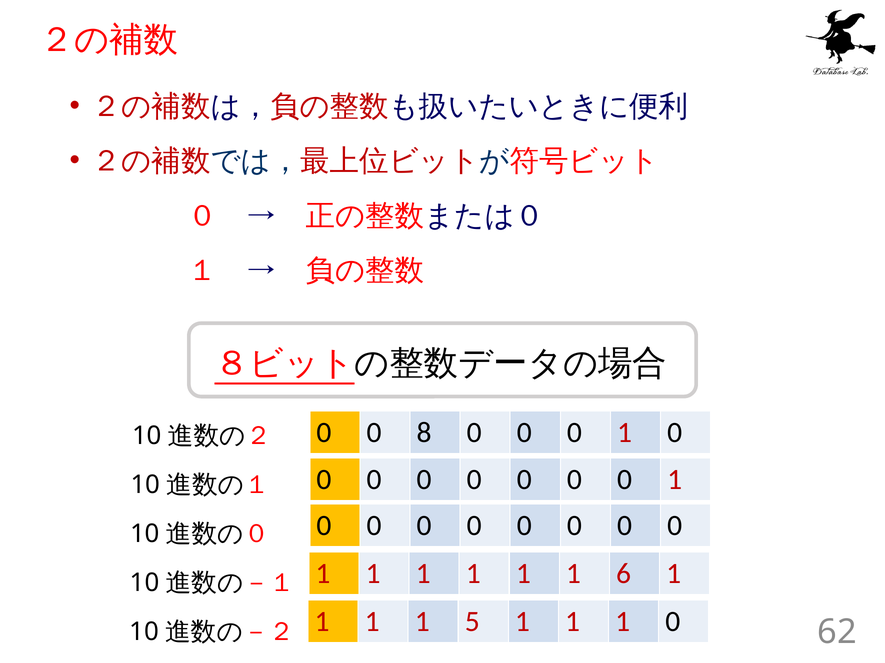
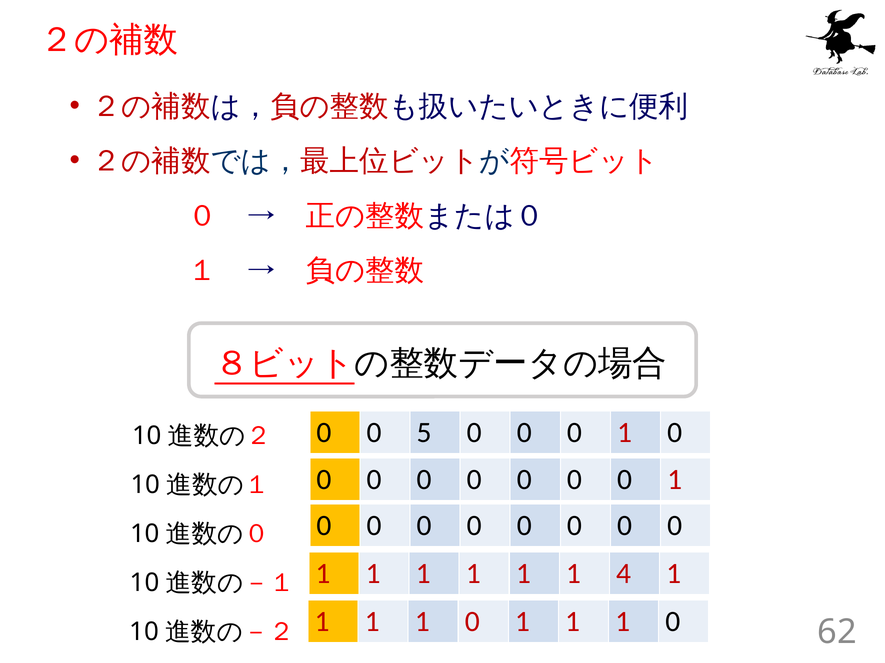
8: 8 -> 5 (424, 433)
6: 6 -> 4 (624, 574)
5: 5 -> 0 (472, 622)
